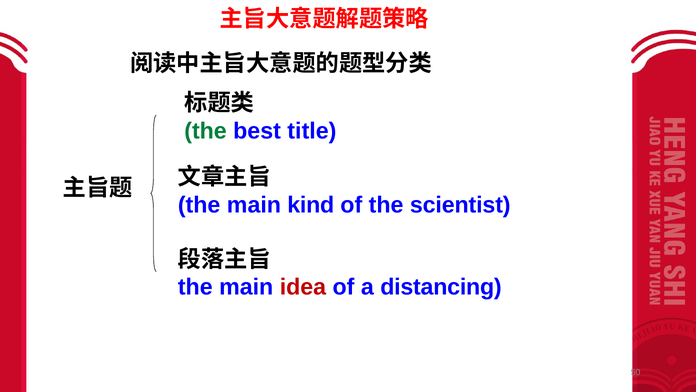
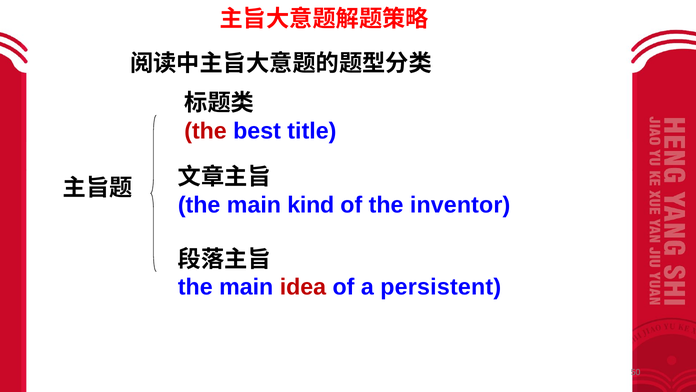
the colour: green -> red (206, 131)
scientist: scientist -> inventor (460, 205)
distancing: distancing -> persistent (441, 287)
